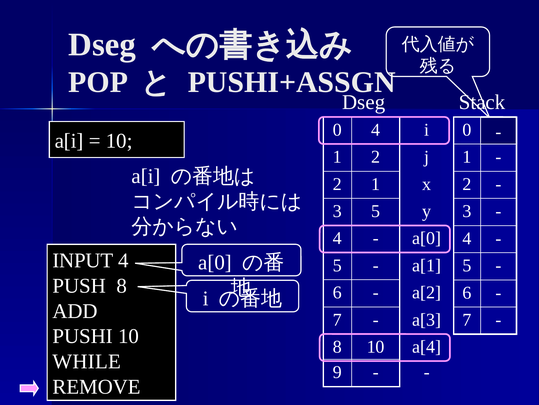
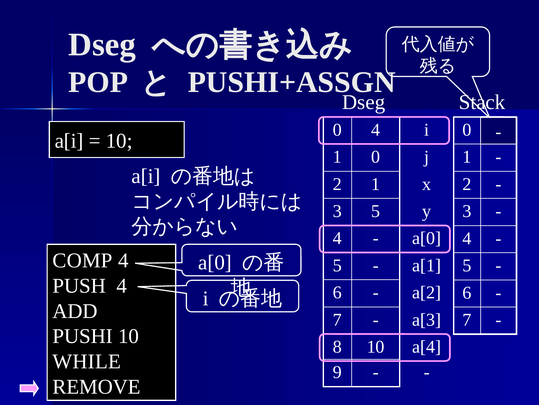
1 2: 2 -> 0 (376, 157)
INPUT: INPUT -> COMP (83, 260)
PUSH 8: 8 -> 4 (122, 285)
